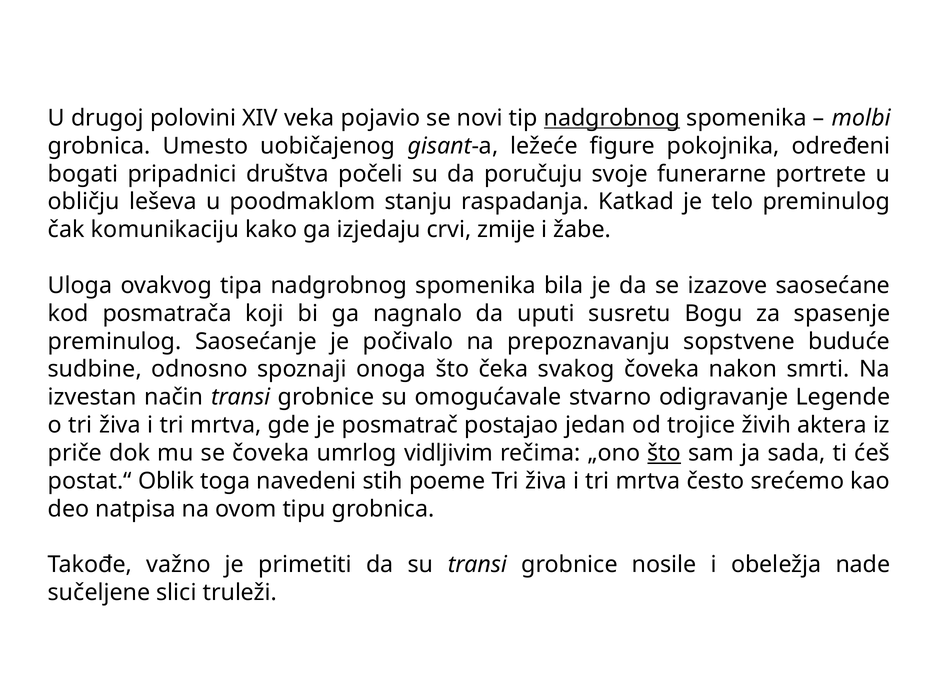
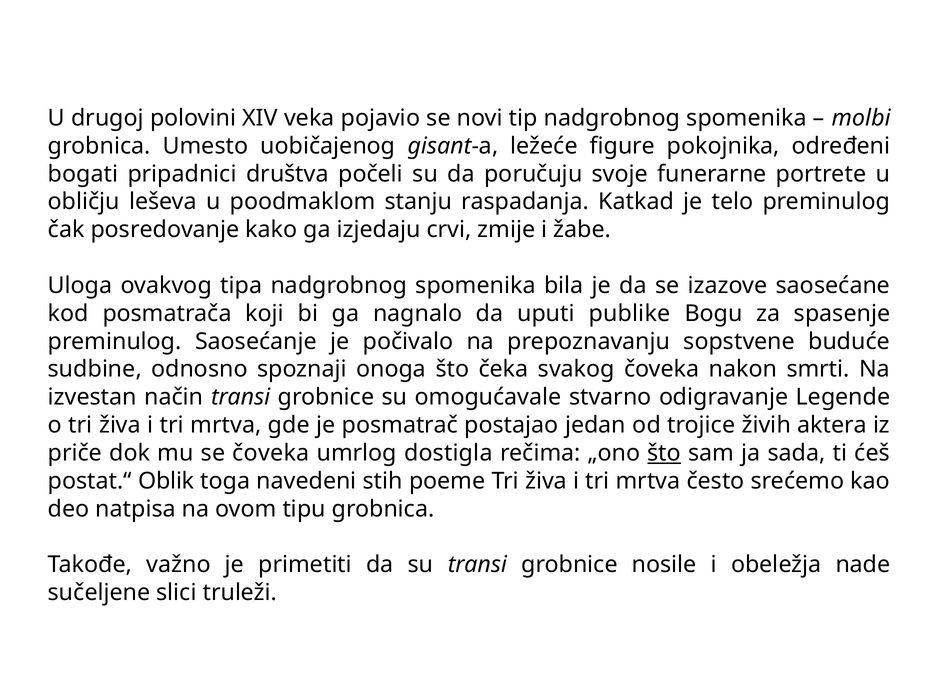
nadgrobnog underline: present -> none (612, 118)
komunikaciju: komunikaciju -> posredovanje (165, 230)
susretu: susretu -> publike (630, 314)
vidljivim: vidljivim -> dostigla (448, 453)
